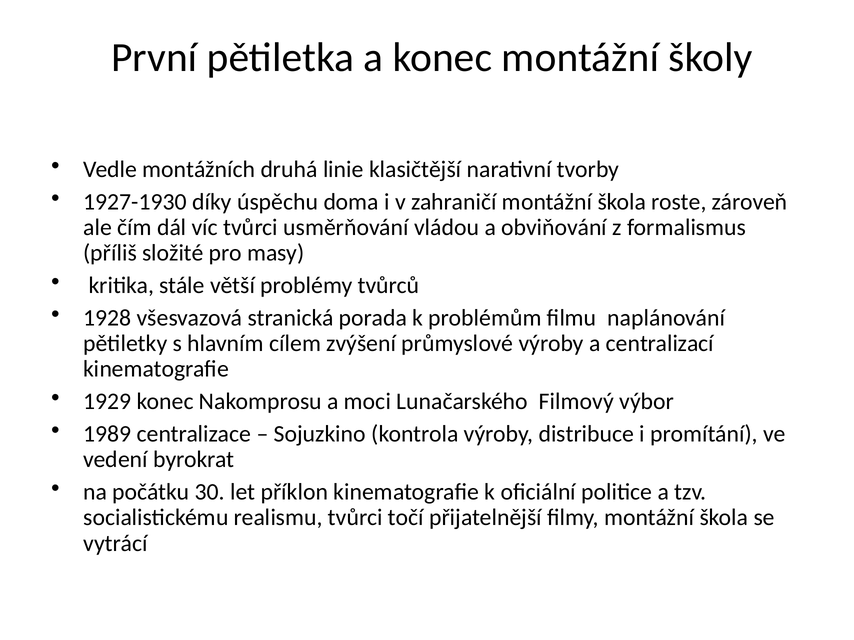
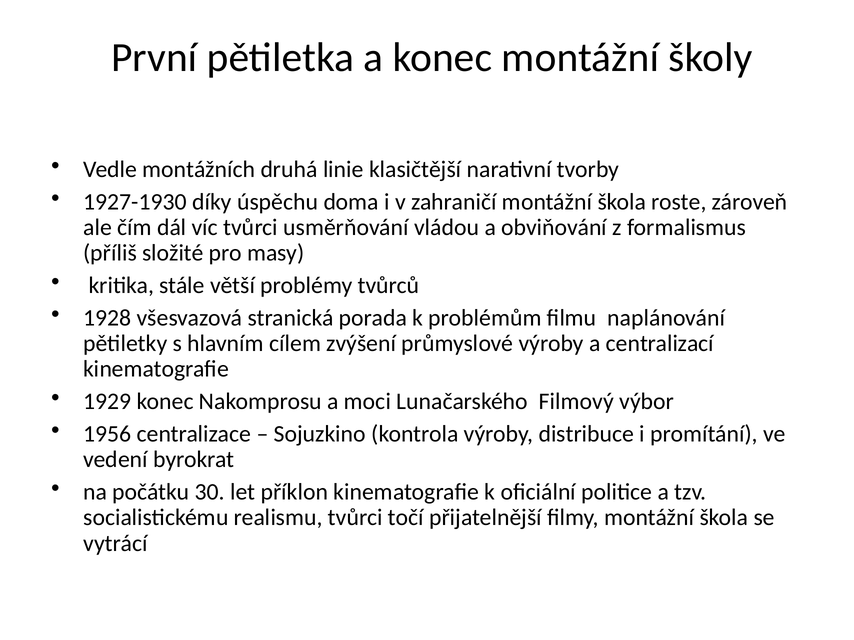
1989: 1989 -> 1956 (107, 434)
